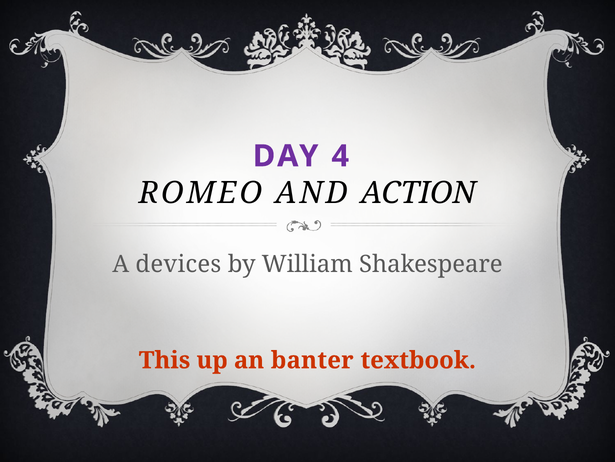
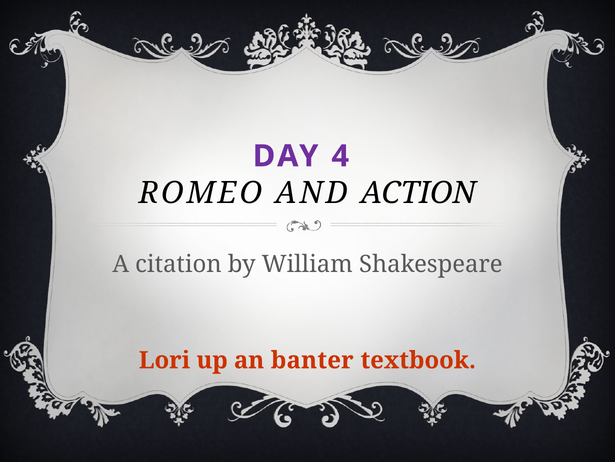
devices: devices -> citation (178, 264)
This: This -> Lori (165, 360)
